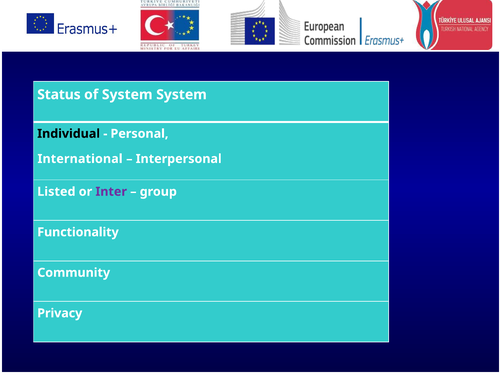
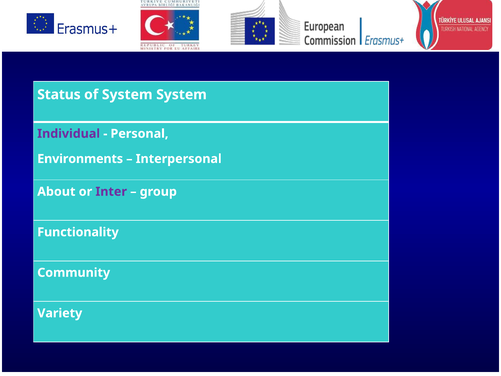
Individual colour: black -> purple (69, 134)
International: International -> Environments (80, 159)
Listed: Listed -> About (56, 192)
Privacy: Privacy -> Variety (60, 313)
